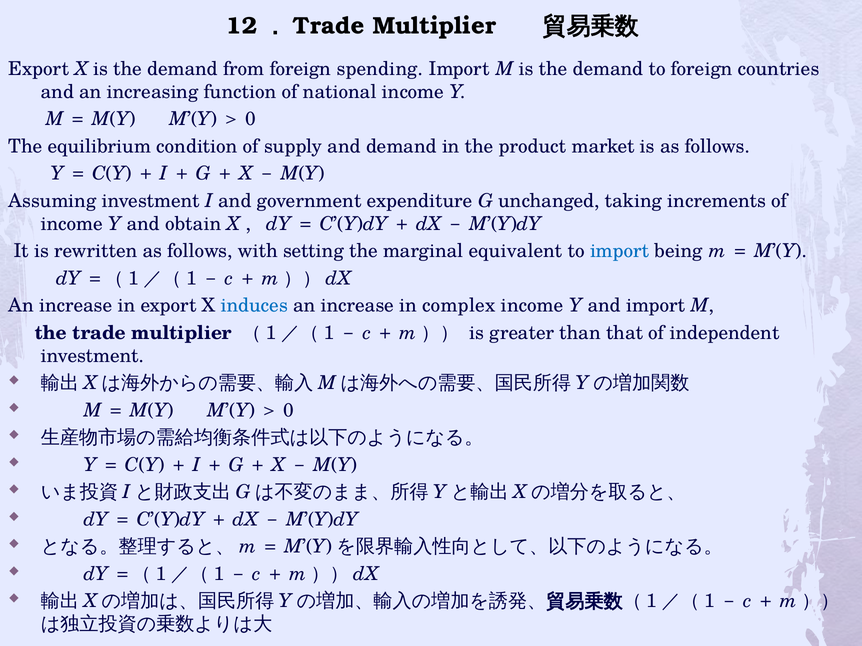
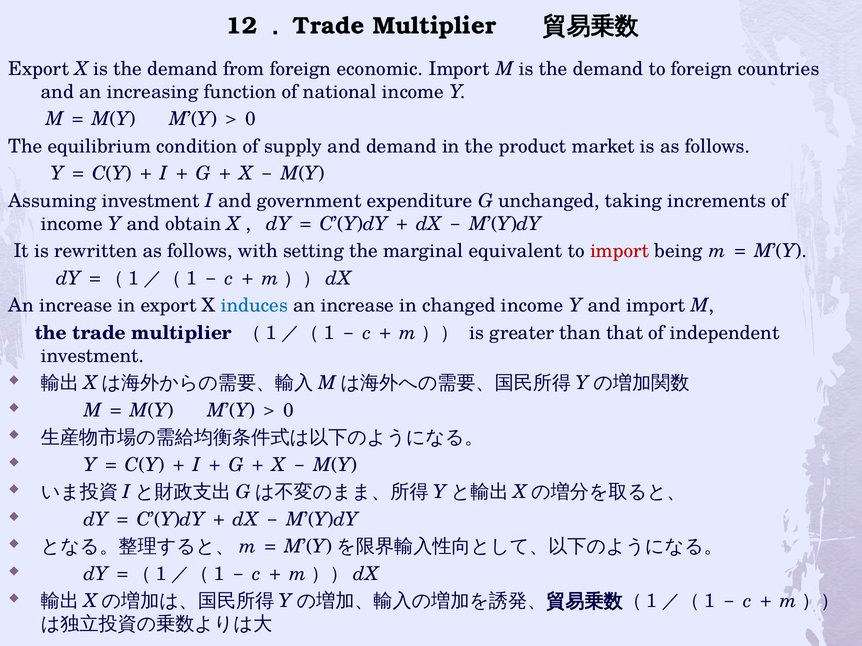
spending: spending -> economic (380, 69)
import colour: blue -> red (620, 251)
complex: complex -> changed (459, 306)
